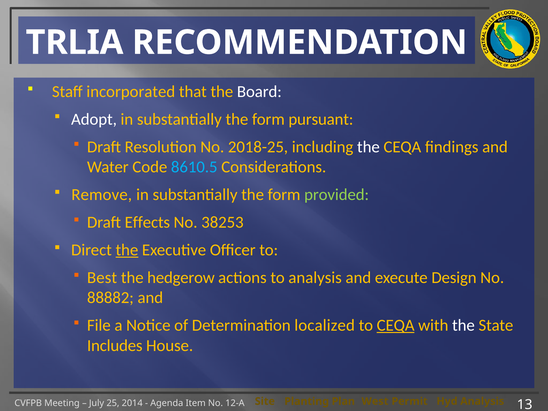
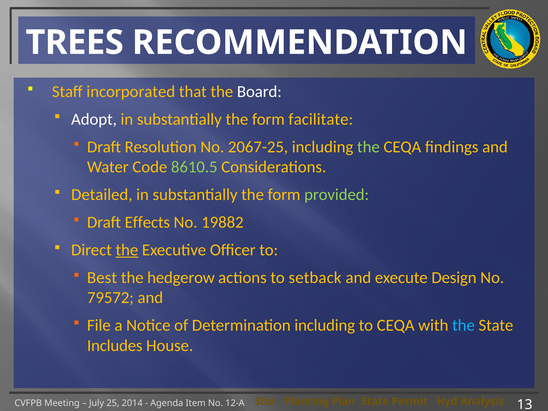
TRLIA: TRLIA -> TREES (75, 43)
pursuant: pursuant -> facilitate (321, 119)
2018-25: 2018-25 -> 2067-25 (258, 147)
the colour: white -> light green (368, 147)
8610.5 colour: light blue -> light green (194, 167)
Remove: Remove -> Detailed (102, 195)
38253: 38253 -> 19882 (222, 222)
to analysis: analysis -> setback (315, 278)
88882: 88882 -> 79572 (110, 298)
Determination localized: localized -> including (325, 325)
CEQA underline: present -> none (396, 325)
the colour: white -> light blue (463, 325)
West: West -> State (375, 401)
